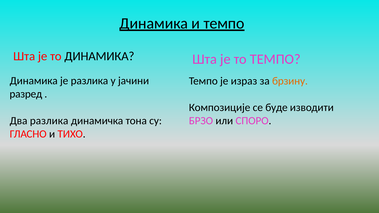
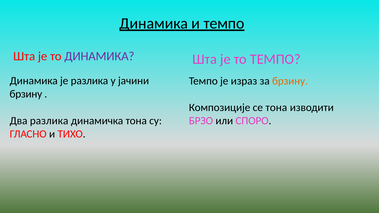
ДИНАМИКА colour: black -> purple (99, 56)
разред: разред -> брзину (26, 94)
се буде: буде -> тона (276, 108)
